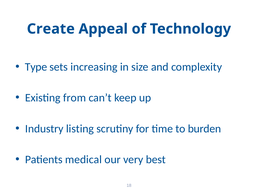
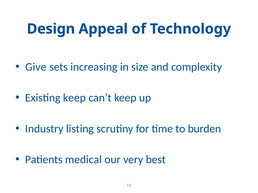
Create: Create -> Design (51, 29)
Type: Type -> Give (36, 67)
Existing from: from -> keep (75, 98)
